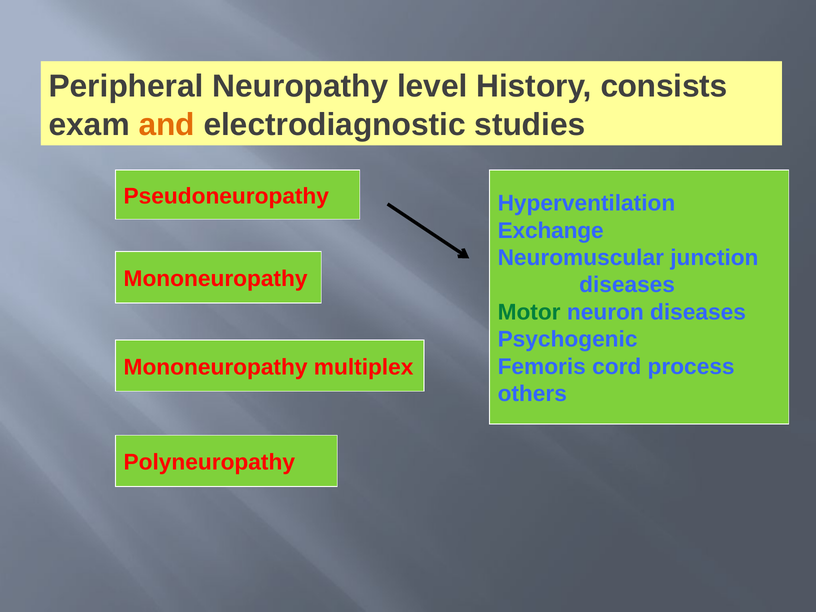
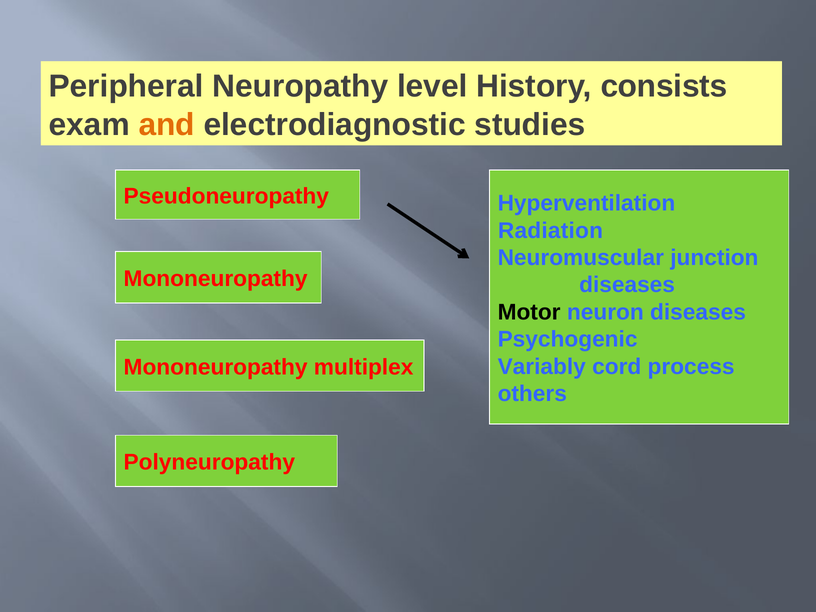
Exchange: Exchange -> Radiation (550, 231)
Motor colour: green -> black (529, 312)
Femoris: Femoris -> Variably (542, 367)
